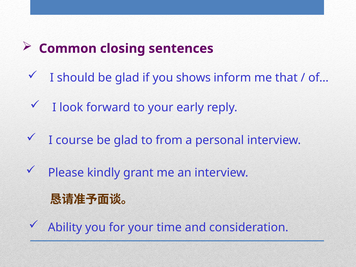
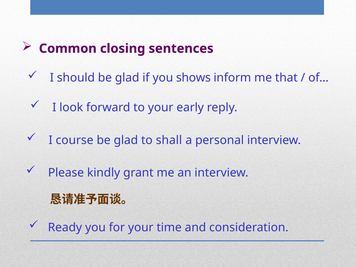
from: from -> shall (169, 140)
Ability: Ability -> Ready (65, 227)
